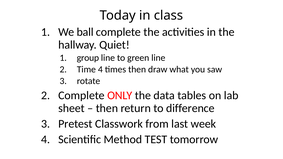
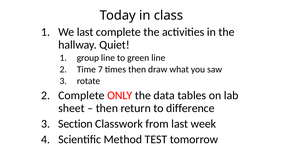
We ball: ball -> last (85, 32)
Time 4: 4 -> 7 (100, 69)
Pretest: Pretest -> Section (75, 124)
